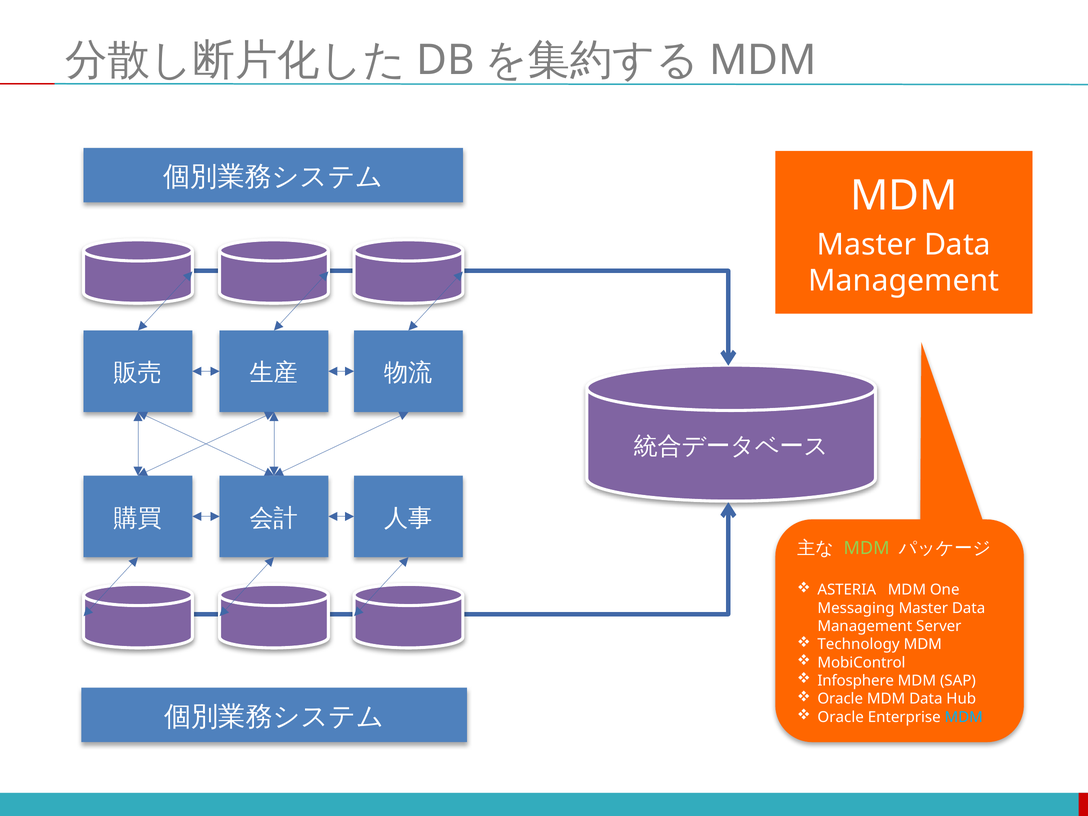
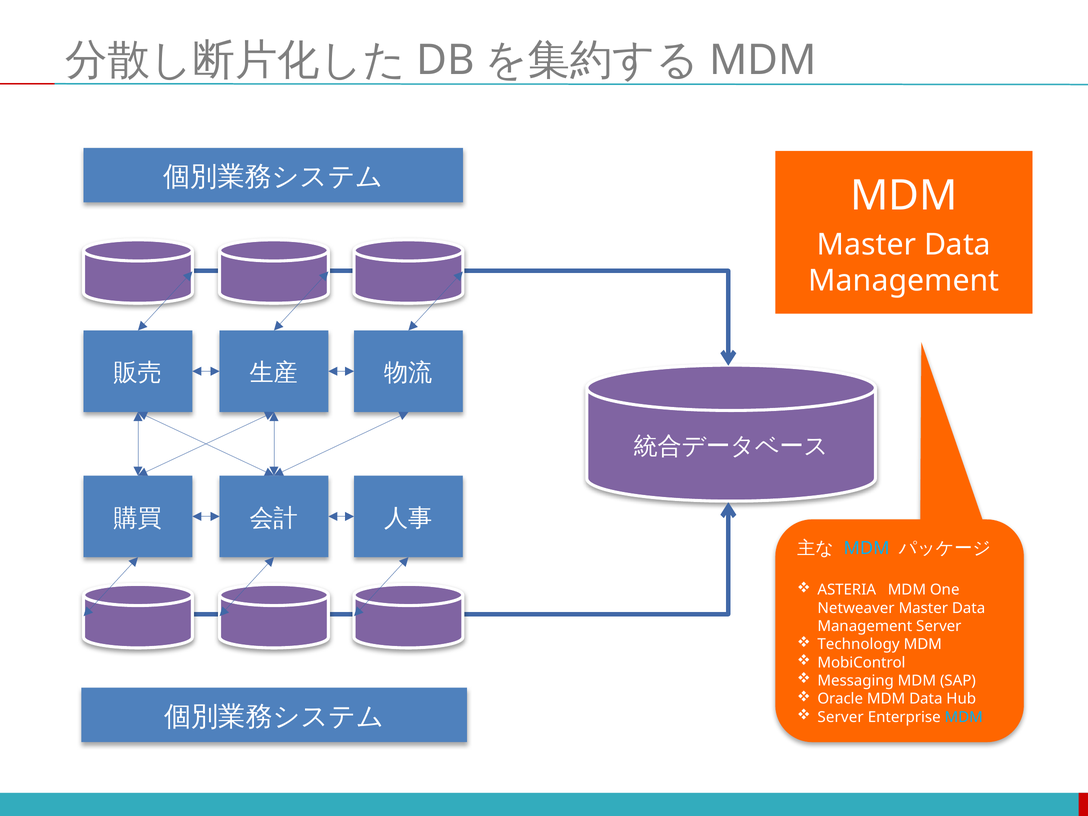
MDM colour: light green -> light blue (867, 548)
Messaging: Messaging -> Netweaver (856, 608)
Infosphere: Infosphere -> Messaging (856, 681)
Oracle: Oracle -> Server (841, 717)
